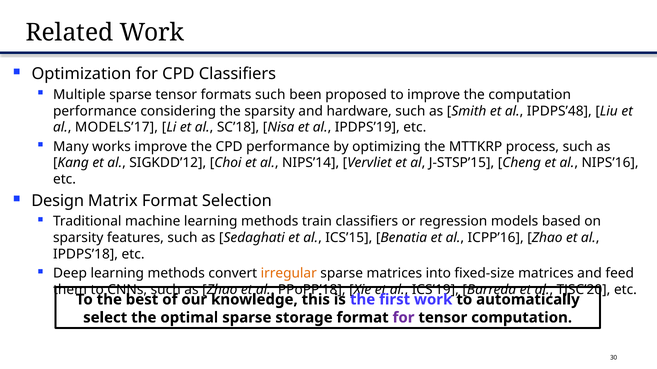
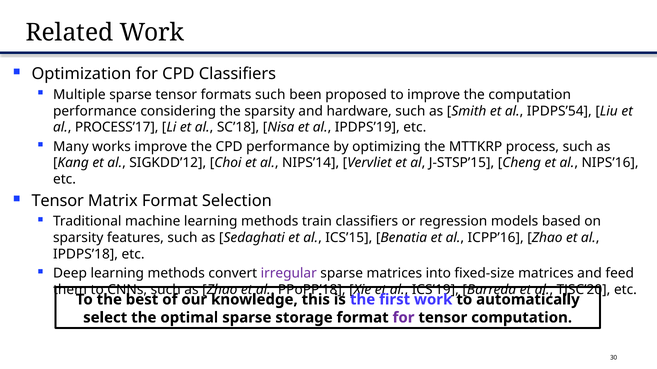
IPDPS’48: IPDPS’48 -> IPDPS’54 (559, 111)
MODELS’17: MODELS’17 -> PROCESS’17 (117, 128)
Design: Design -> Tensor (58, 201)
irregular colour: orange -> purple (289, 274)
